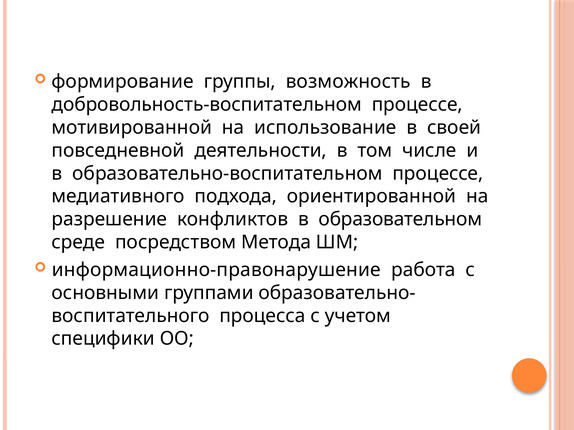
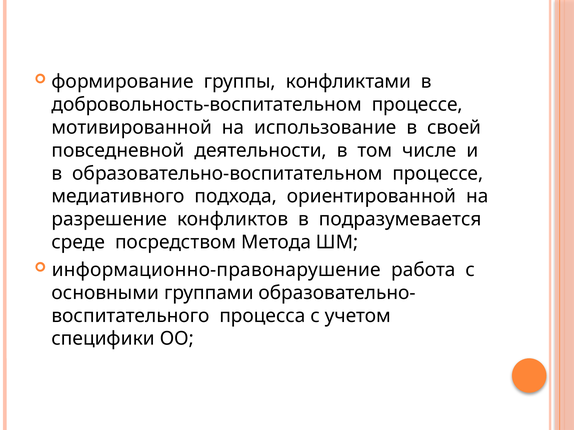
возможность: возможность -> конфликтами (348, 82)
образовательном: образовательном -> подразумевается (400, 219)
